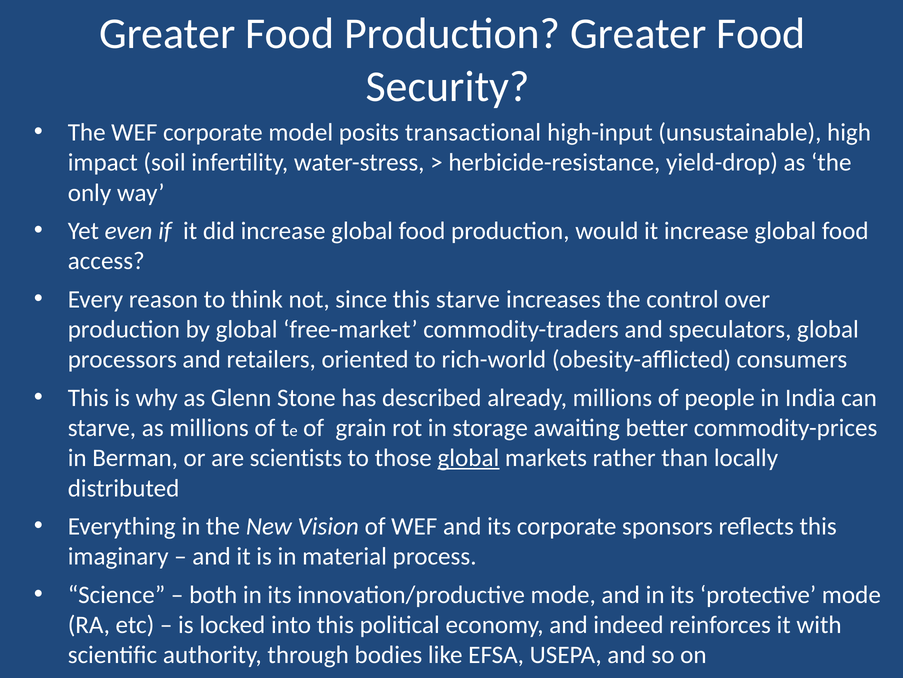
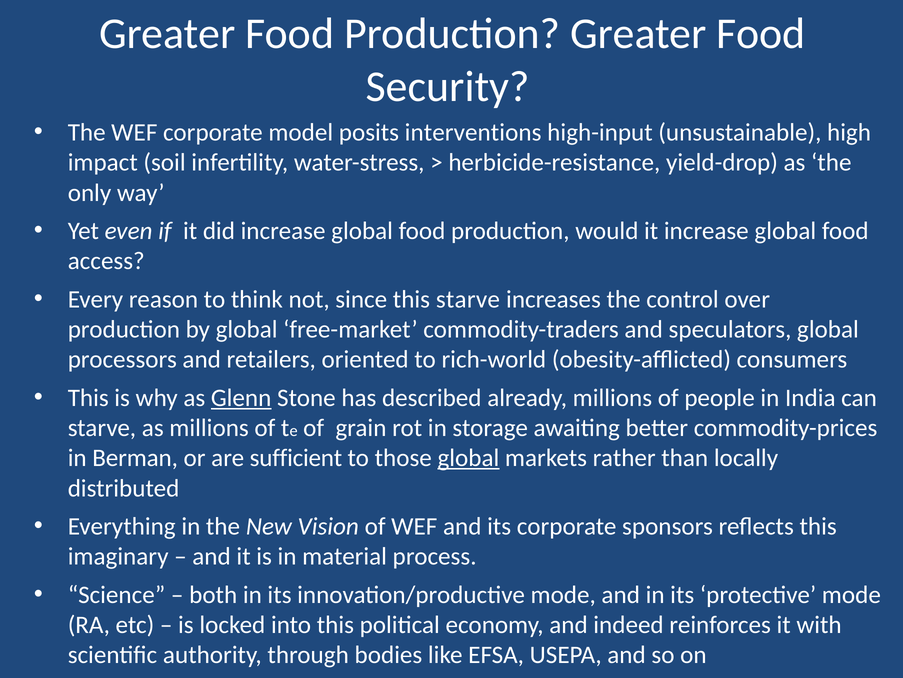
transactional: transactional -> interventions (473, 132)
Glenn underline: none -> present (241, 397)
scientists: scientists -> sufficient (296, 458)
